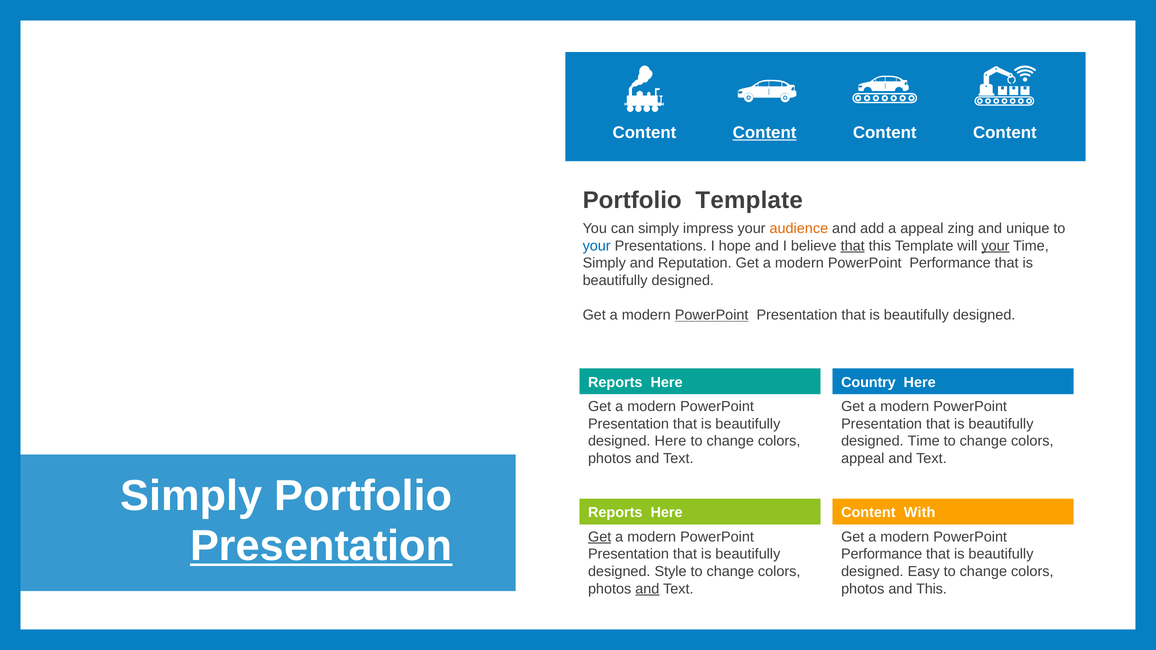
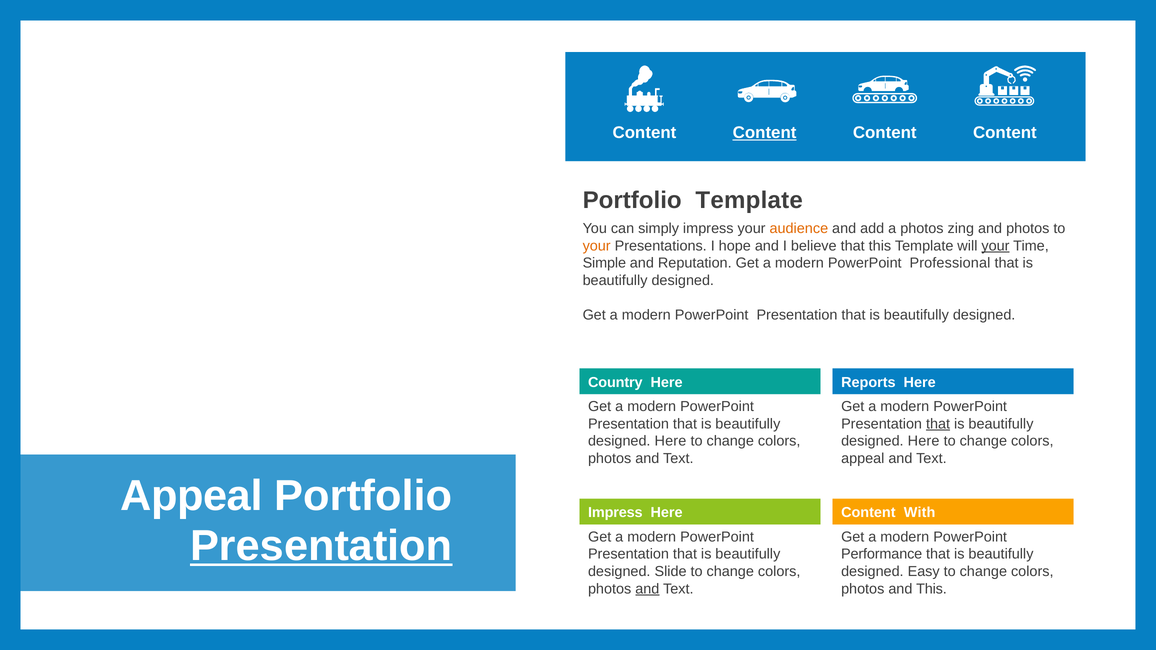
a appeal: appeal -> photos (922, 229)
and unique: unique -> photos (1028, 229)
your colour: blue -> orange (597, 246)
that underline: present -> none (853, 246)
Simply: Simply -> Simple (604, 263)
Performance: Performance -> Professional (950, 263)
PowerPoint underline: present -> none (712, 315)
Reports: Reports -> Country (615, 382)
Country: Country -> Reports (868, 382)
that underline: none -> present (938, 424)
Time: Time -> Here (924, 441)
Simply: Simply -> Appeal (191, 496)
Reports: Reports -> Impress (615, 513)
Get underline: present -> none (600, 537)
Style: Style -> Slide (671, 572)
